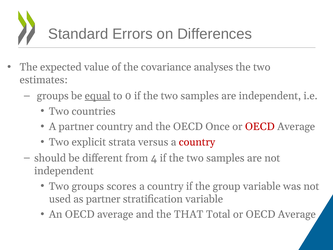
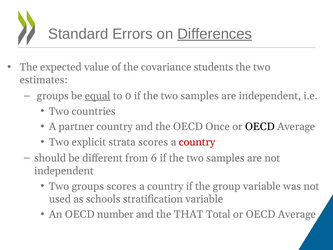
Differences underline: none -> present (215, 34)
analyses: analyses -> students (213, 67)
OECD colour: red -> black (260, 127)
strata versus: versus -> scores (153, 142)
4: 4 -> 6 (154, 158)
as partner: partner -> schools (103, 199)
An OECD average: average -> number (115, 214)
